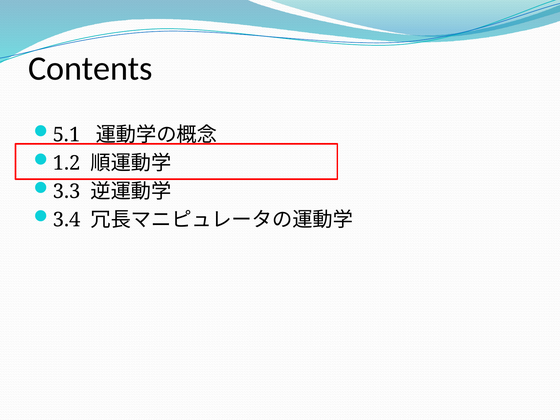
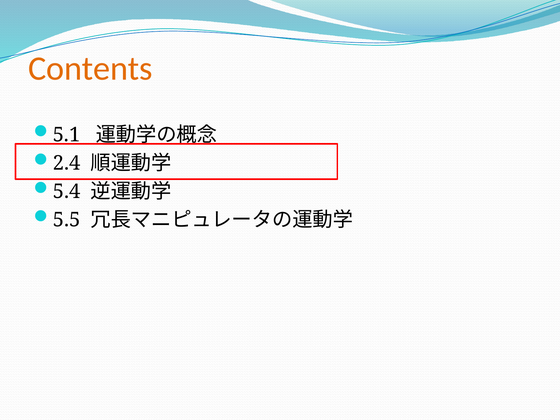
Contents colour: black -> orange (90, 68)
1.2: 1.2 -> 2.4 (67, 163)
3.3: 3.3 -> 5.4 (67, 191)
3.4: 3.4 -> 5.5 (67, 220)
